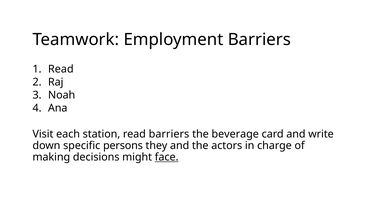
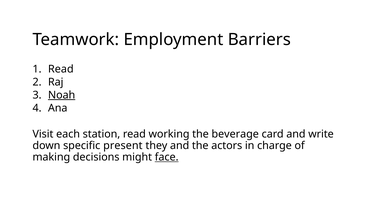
Noah underline: none -> present (62, 95)
read barriers: barriers -> working (169, 134)
persons: persons -> present (123, 145)
